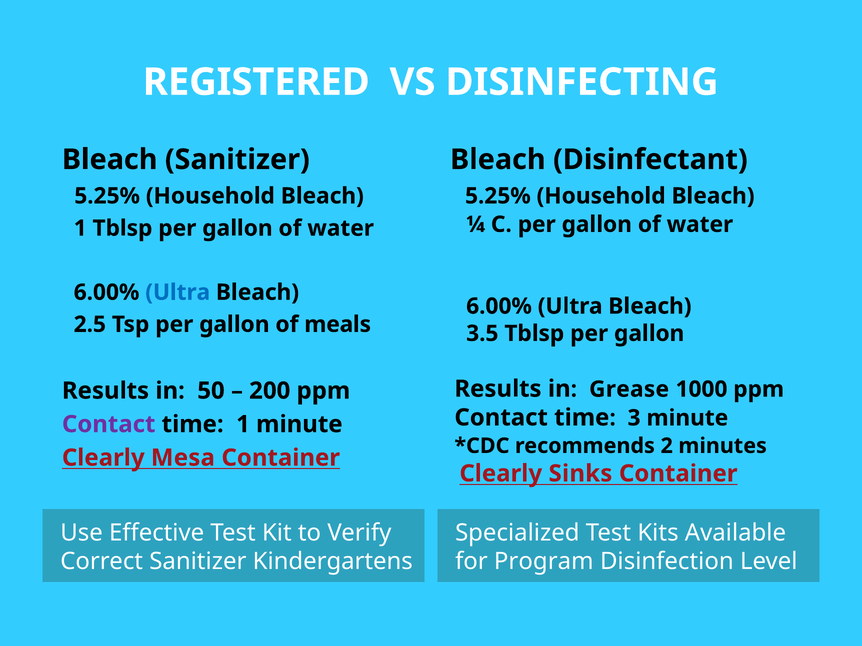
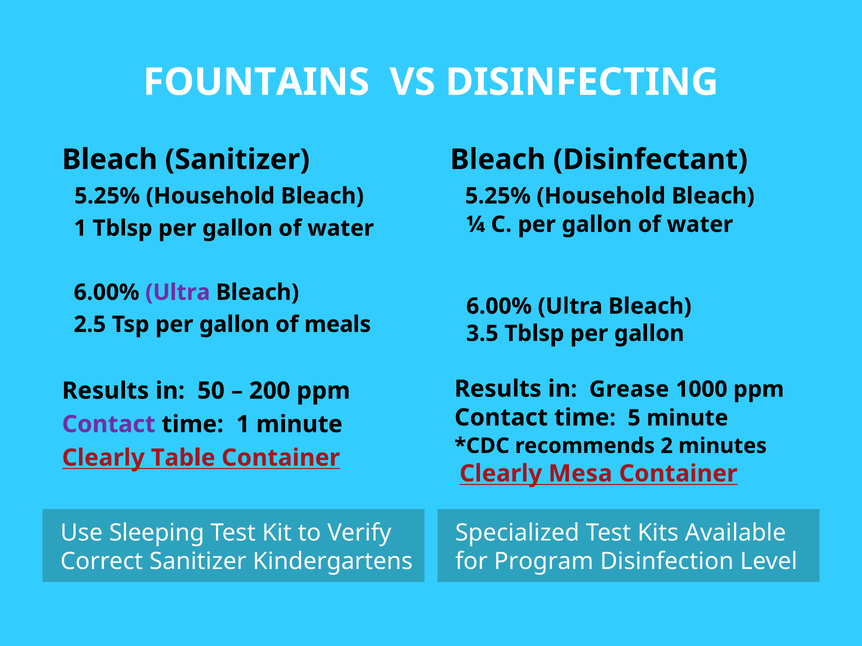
REGISTERED: REGISTERED -> FOUNTAINS (256, 82)
Ultra colour: blue -> purple (178, 293)
3: 3 -> 5 (634, 418)
Mesa: Mesa -> Table (183, 458)
Sinks: Sinks -> Mesa (580, 474)
Effective: Effective -> Sleeping (157, 533)
